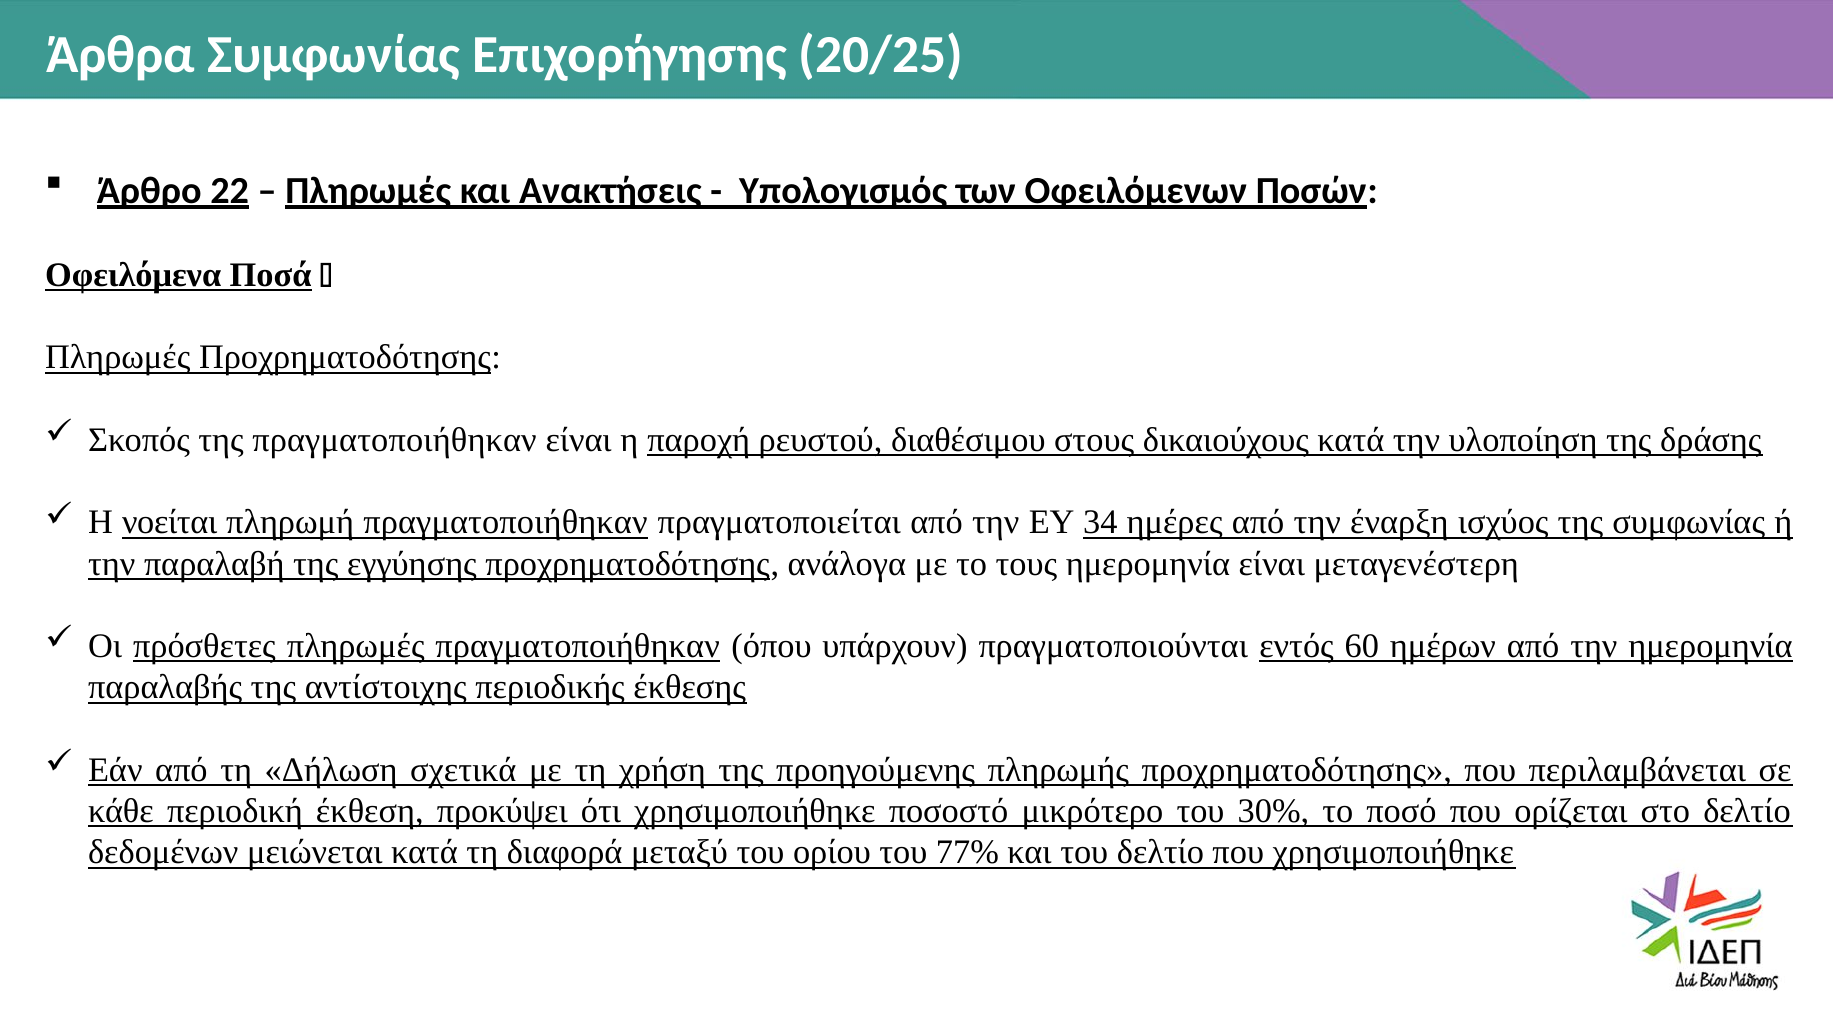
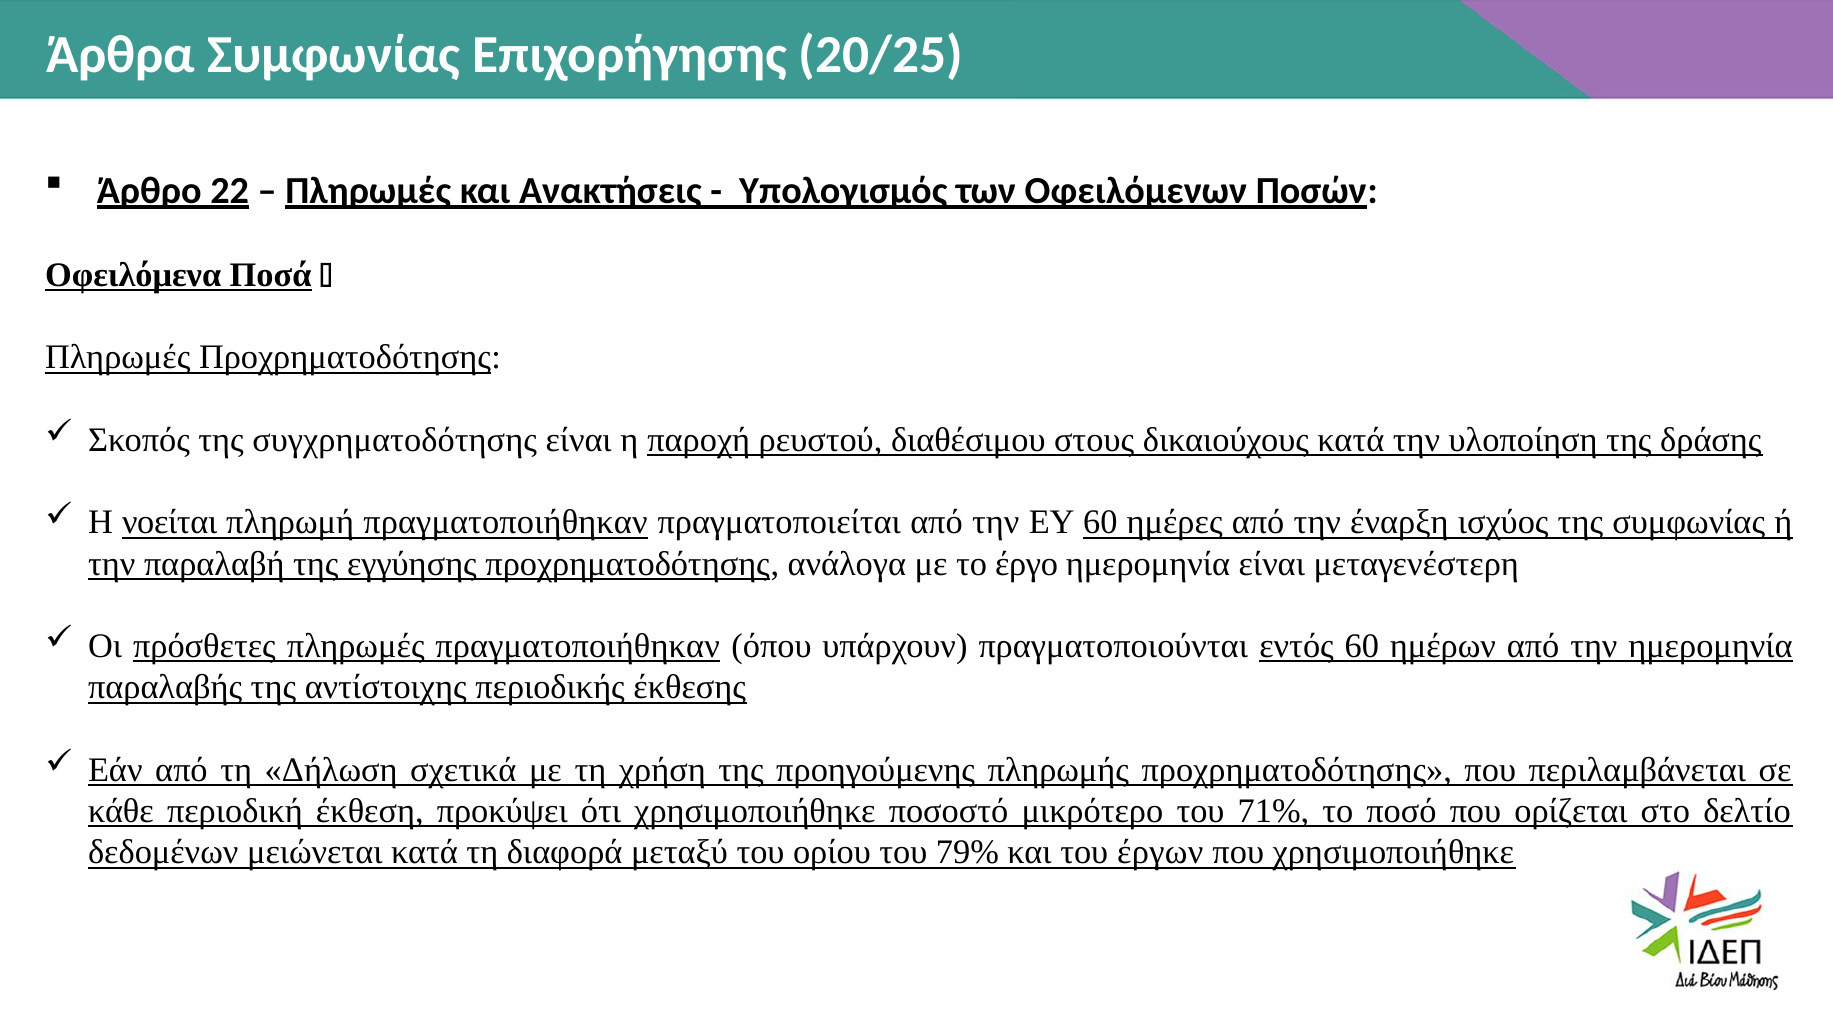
της πραγματοποιήθηκαν: πραγματοποιήθηκαν -> συγχρηματοδότησης (395, 440)
ΕΥ 34: 34 -> 60 (1100, 523)
τους: τους -> έργο (1027, 564)
30%: 30% -> 71% (1273, 811)
77%: 77% -> 79% (967, 852)
του δελτίο: δελτίο -> έργων (1160, 852)
